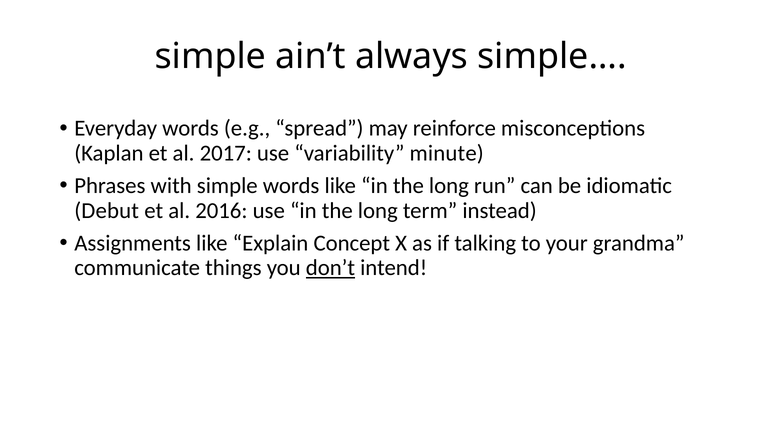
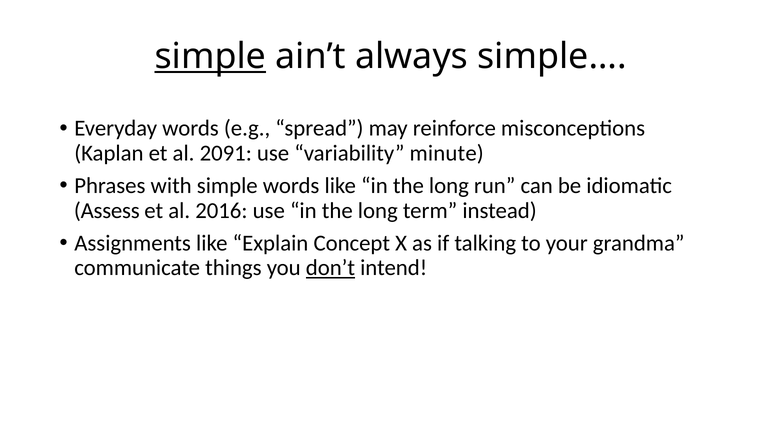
simple underline: none -> present (210, 56)
2017: 2017 -> 2091 (226, 153)
Debut: Debut -> Assess (107, 210)
